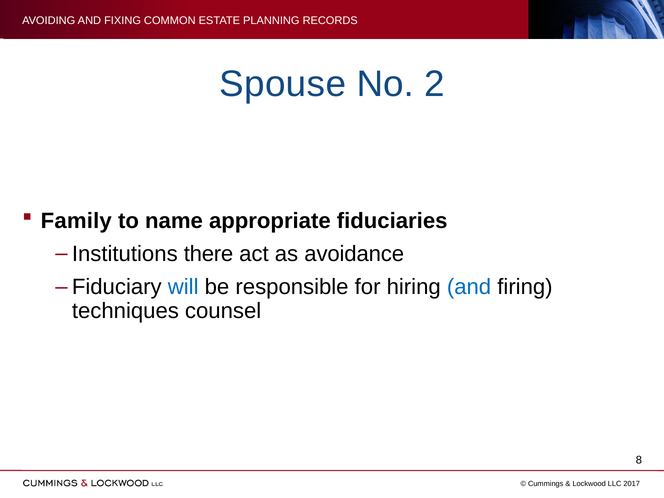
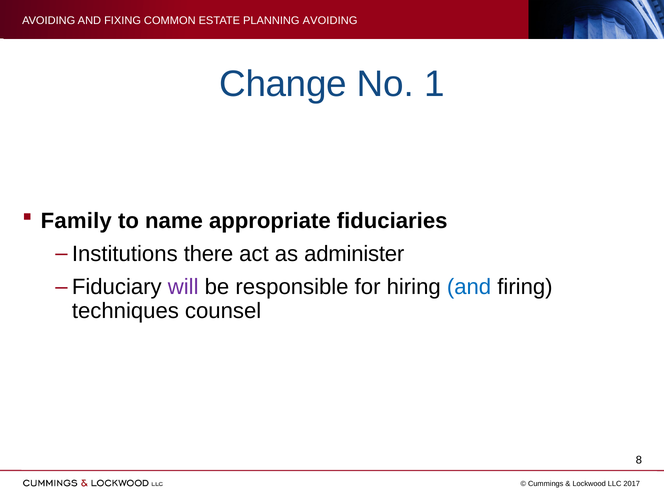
PLANNING RECORDS: RECORDS -> AVOIDING (330, 20)
Spouse: Spouse -> Change (283, 84)
2: 2 -> 1 (434, 84)
avoidance: avoidance -> administer (354, 254)
will colour: blue -> purple (183, 287)
